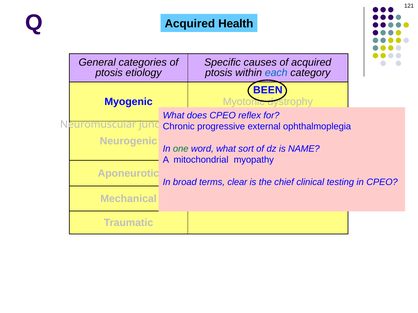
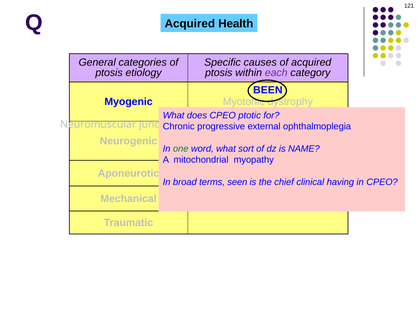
each colour: blue -> purple (276, 73)
reflex: reflex -> ptotic (250, 116)
clear: clear -> seen (237, 182)
testing: testing -> having (340, 182)
